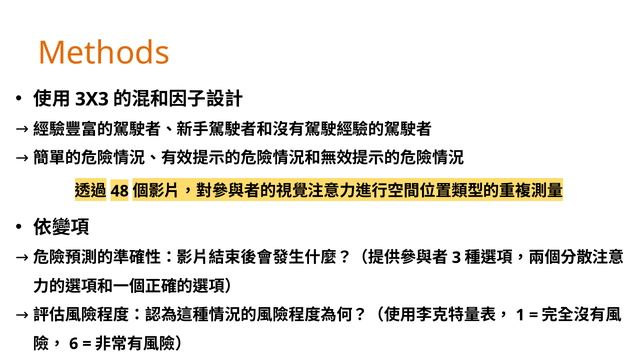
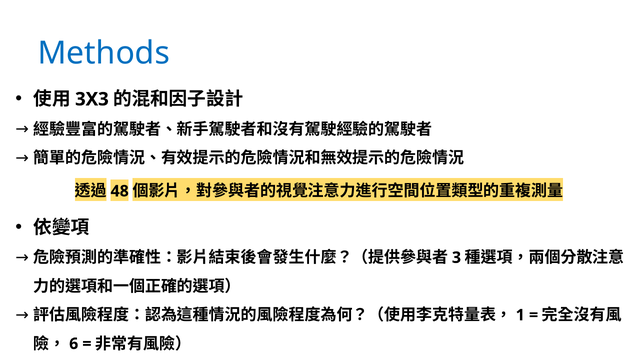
Methods colour: orange -> blue (104, 53)
